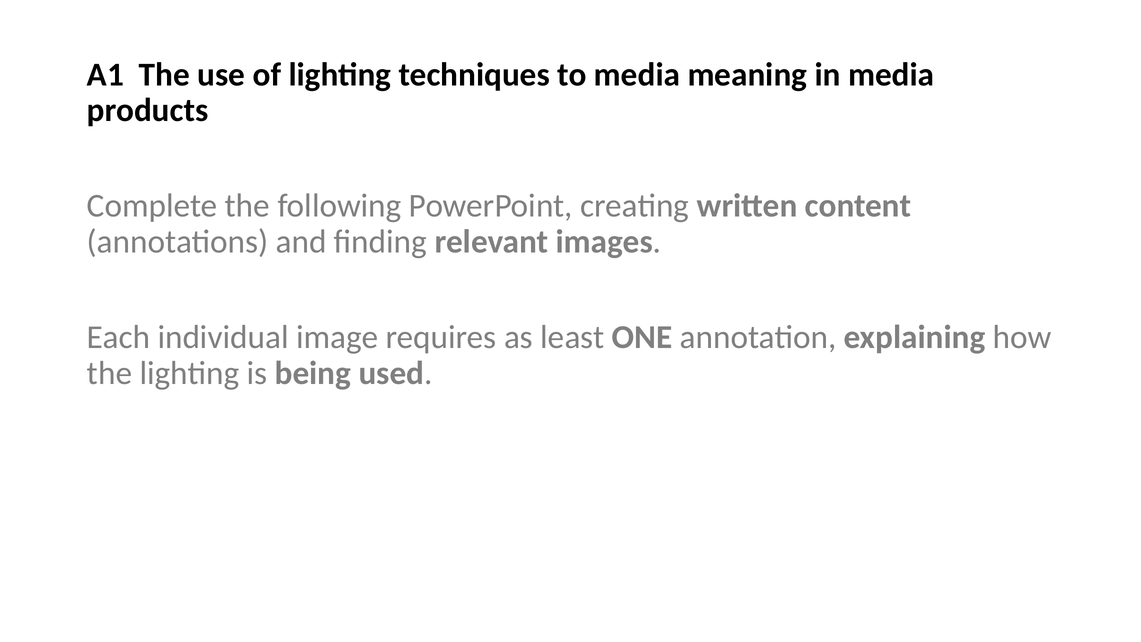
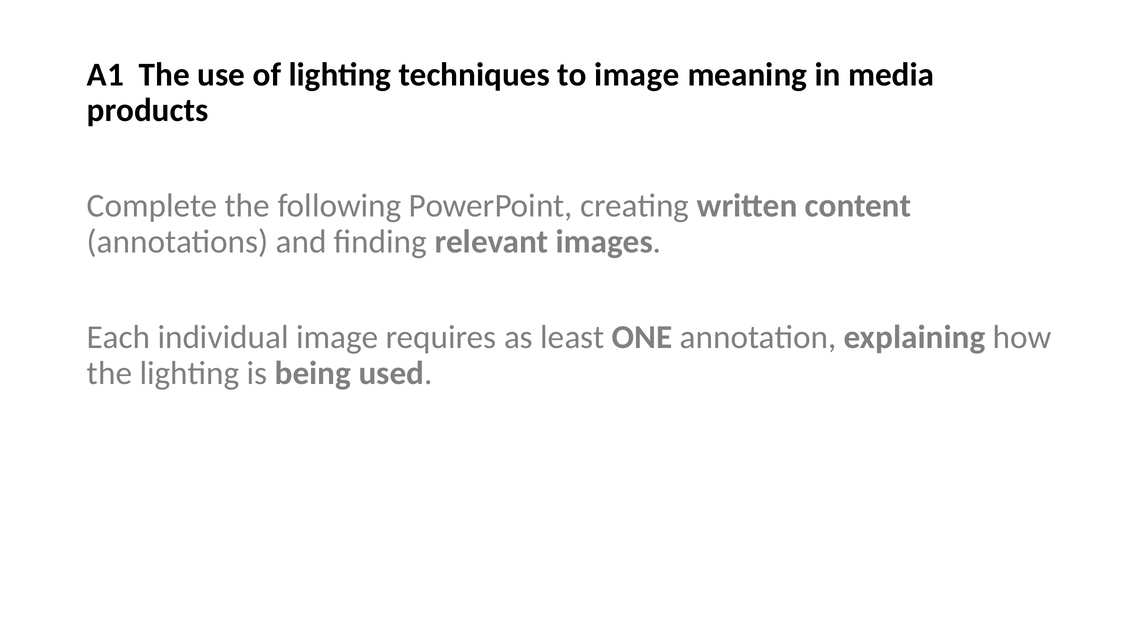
to media: media -> image (637, 75)
